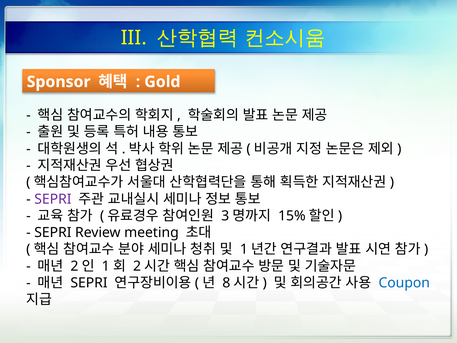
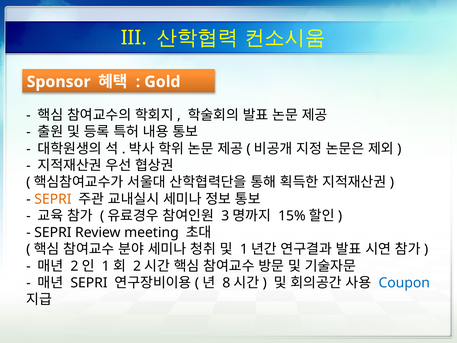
SEPRI colour: purple -> orange (53, 199)
